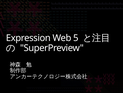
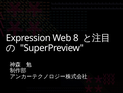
5: 5 -> 8 (76, 38)
